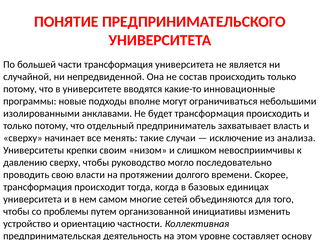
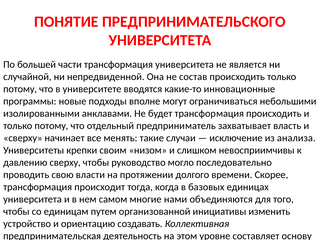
сетей: сетей -> нами (176, 199)
проблемы: проблемы -> единицам (66, 212)
частности: частности -> создавать (140, 224)
